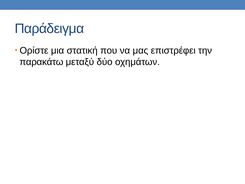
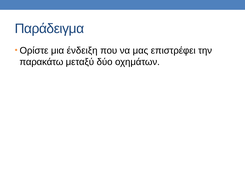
στατική: στατική -> ένδειξη (82, 50)
